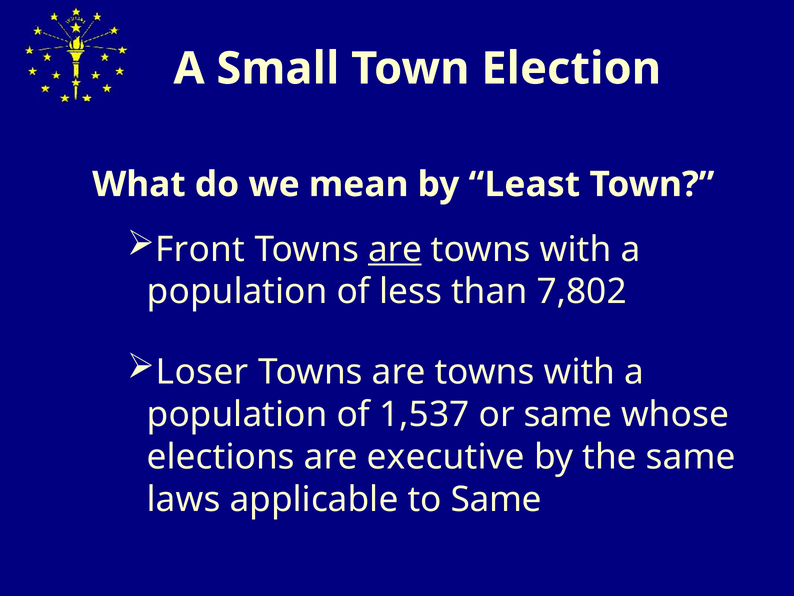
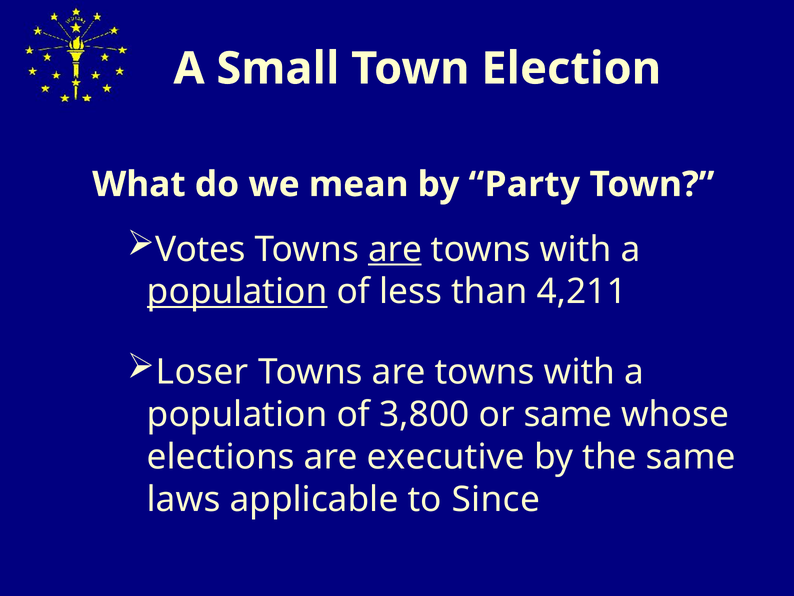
Least: Least -> Party (524, 184)
Front: Front -> Votes (200, 249)
population underline: none -> present (237, 292)
7,802: 7,802 -> 4,211 (582, 292)
1,537: 1,537 -> 3,800 (424, 414)
to Same: Same -> Since (496, 499)
